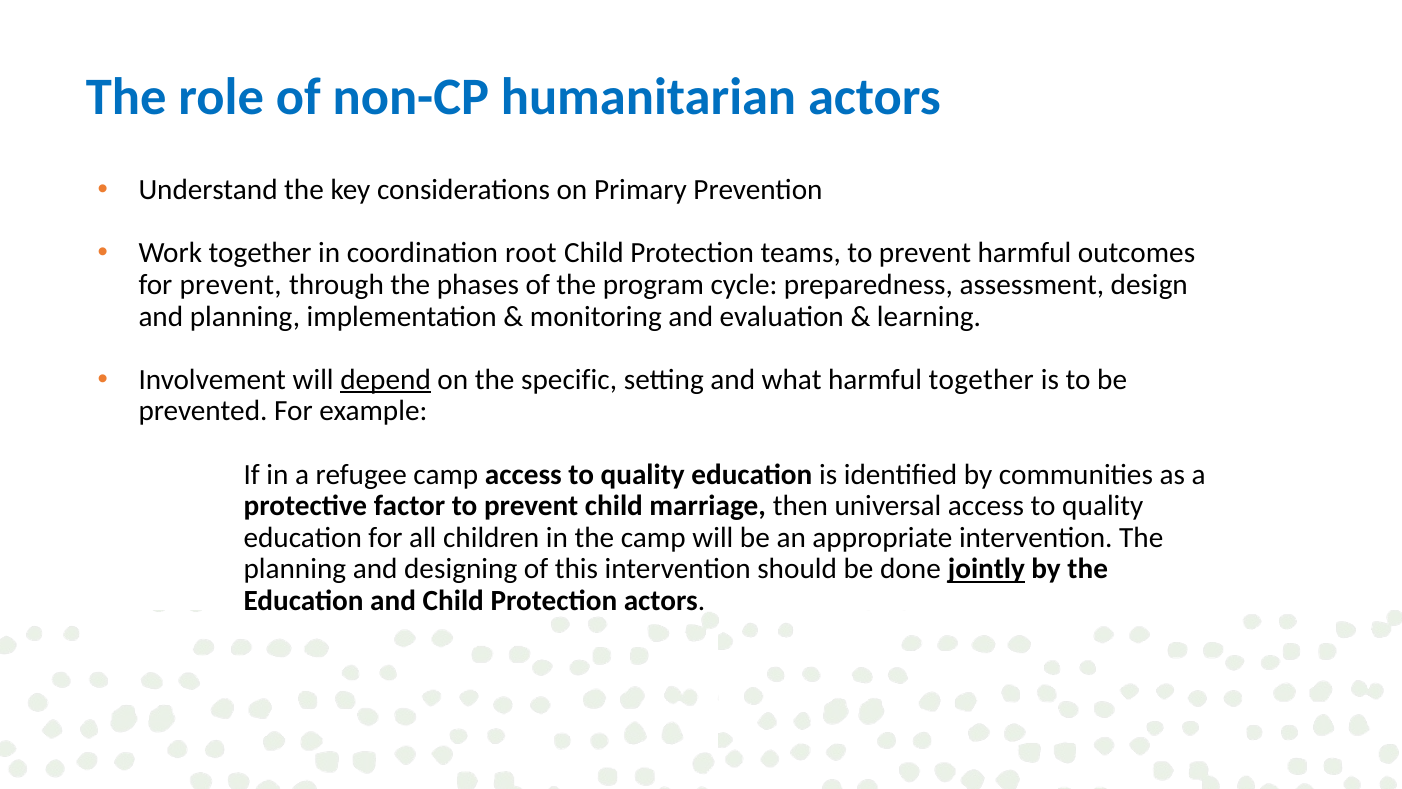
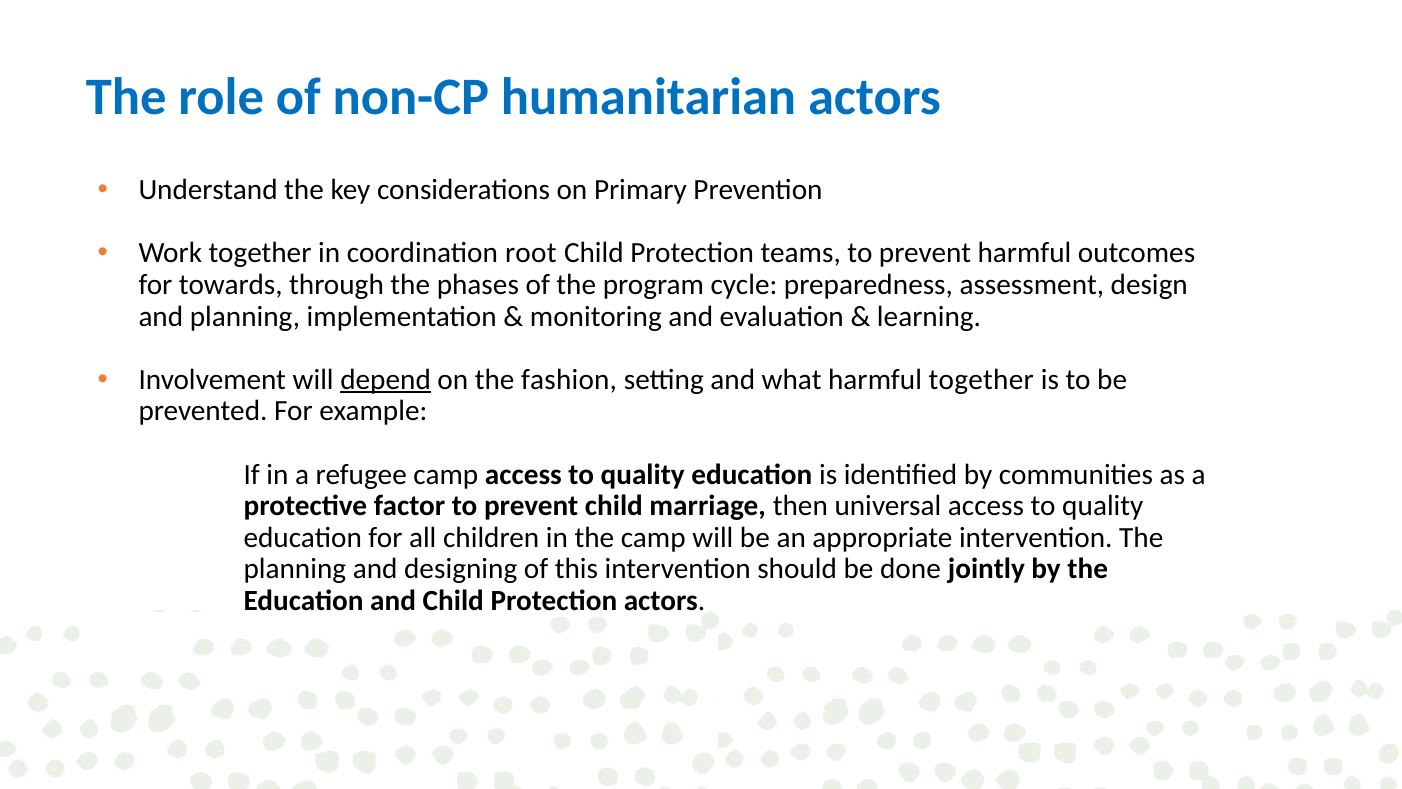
for prevent: prevent -> towards (231, 285)
specific: specific -> fashion (569, 379)
jointly underline: present -> none (986, 569)
